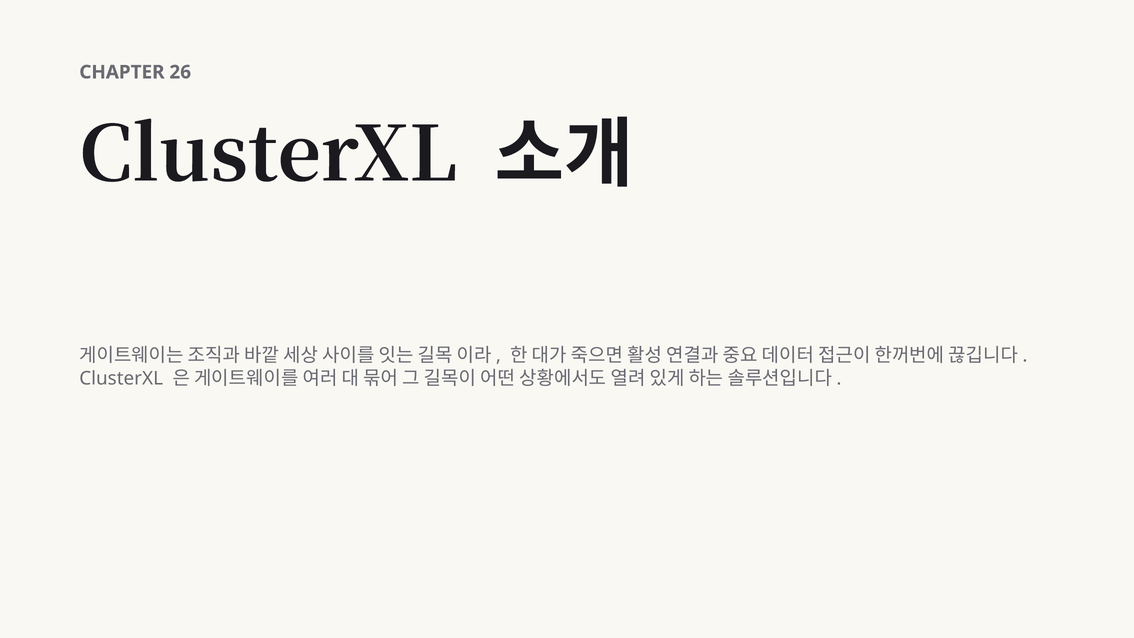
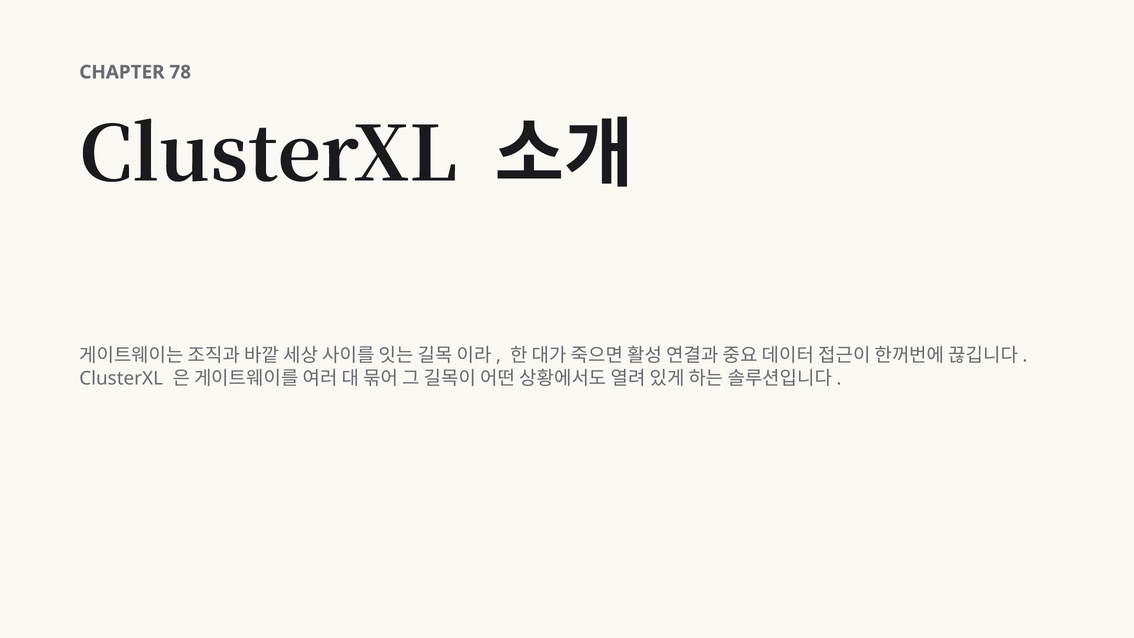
26: 26 -> 78 (180, 72)
